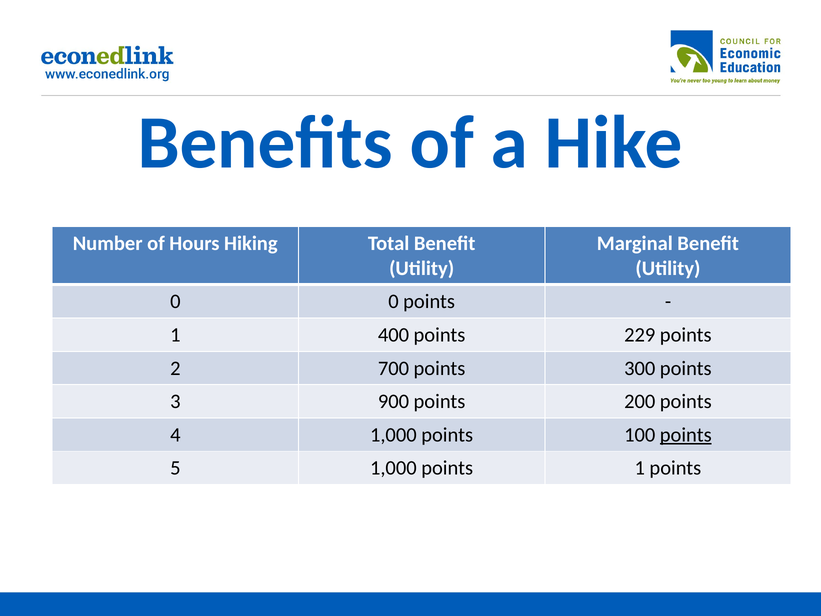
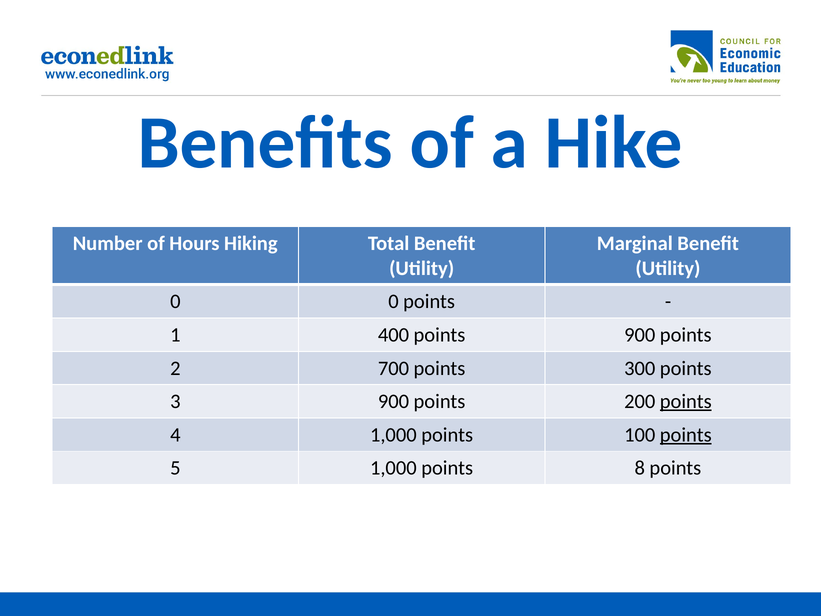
points 229: 229 -> 900 (640, 335)
points underline: none -> present (686, 401)
points 1: 1 -> 8 (640, 468)
